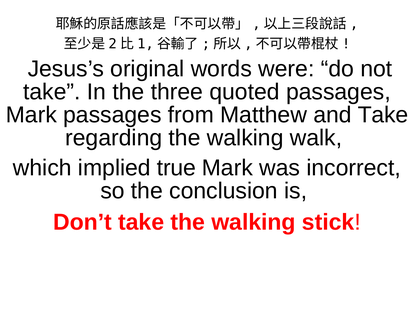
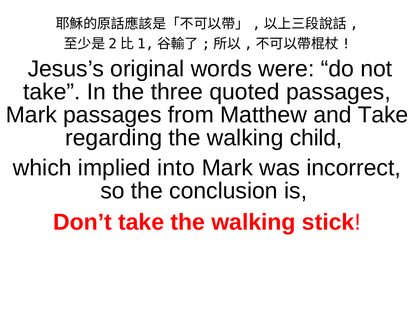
walk: walk -> child (316, 138)
true: true -> into (176, 168)
